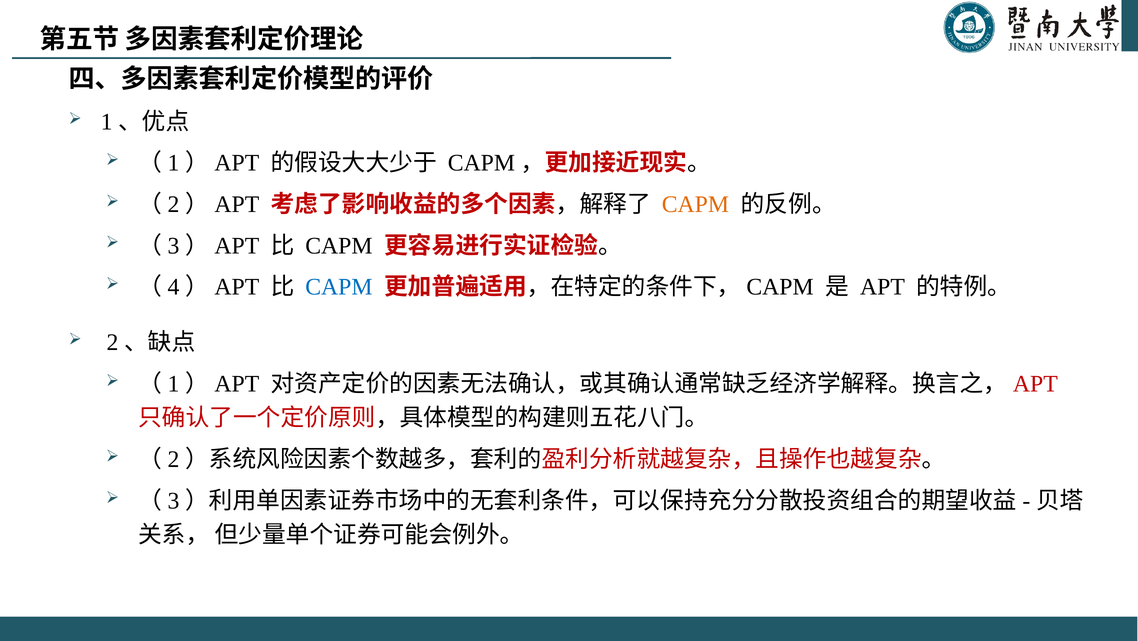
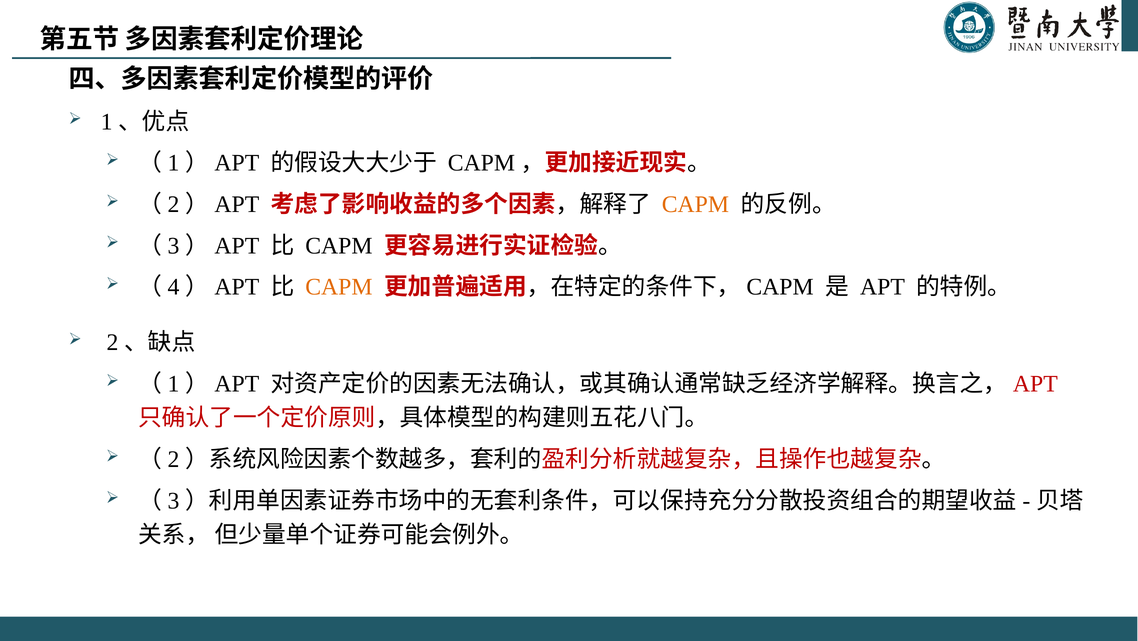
CAPM colour: blue -> orange (339, 287)
